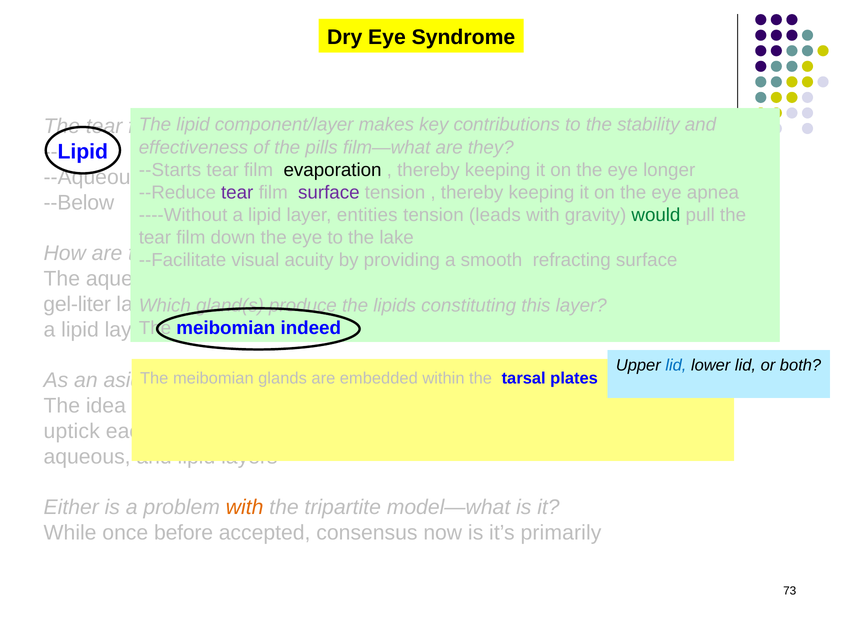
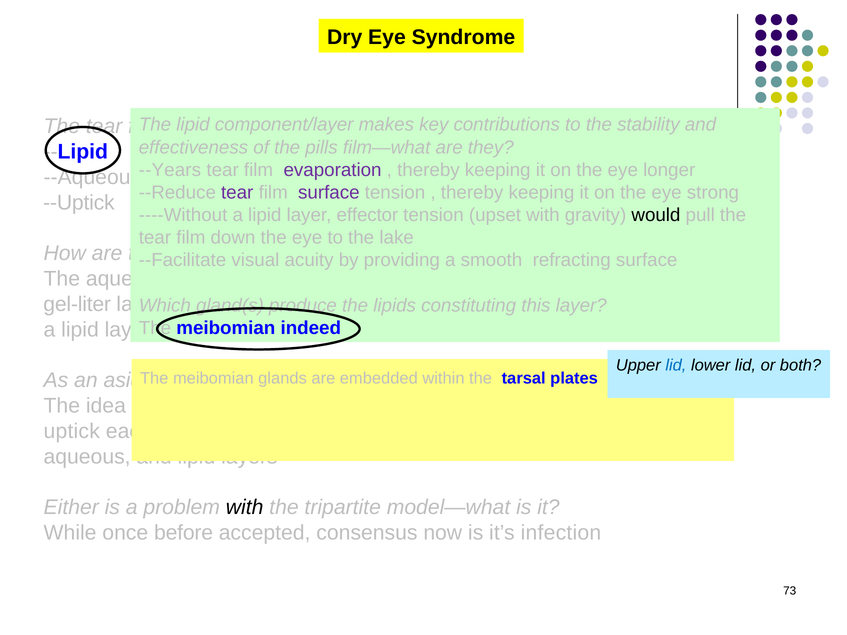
--Starts: --Starts -> --Years (170, 170)
evaporation colour: black -> purple (333, 170)
apnea: apnea -> strong (713, 193)
--Below: --Below -> --Uptick (79, 203)
entities: entities -> effector (367, 215)
leads: leads -> upset (495, 215)
would colour: green -> black (656, 215)
with colour: orange -> black (245, 508)
it’s primarily: primarily -> infection (561, 533)
